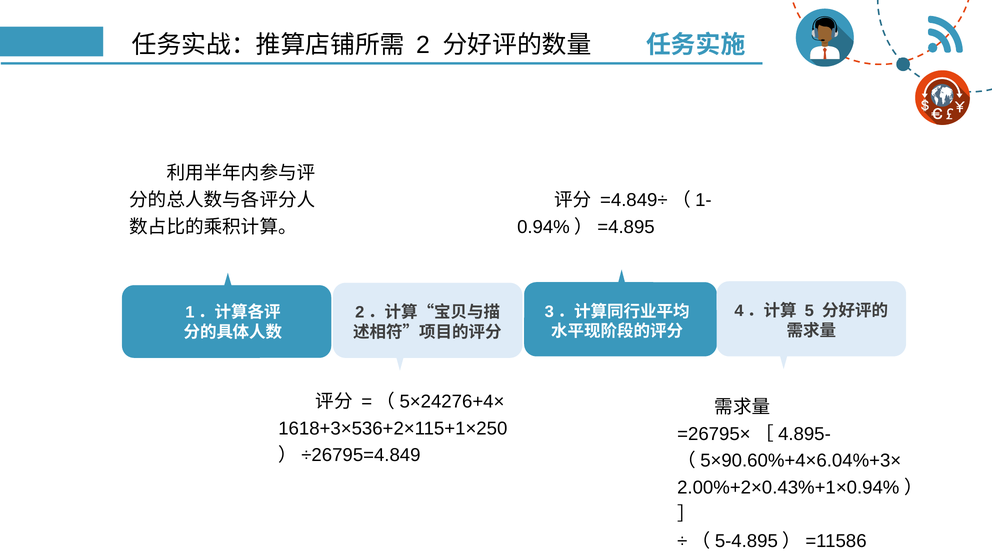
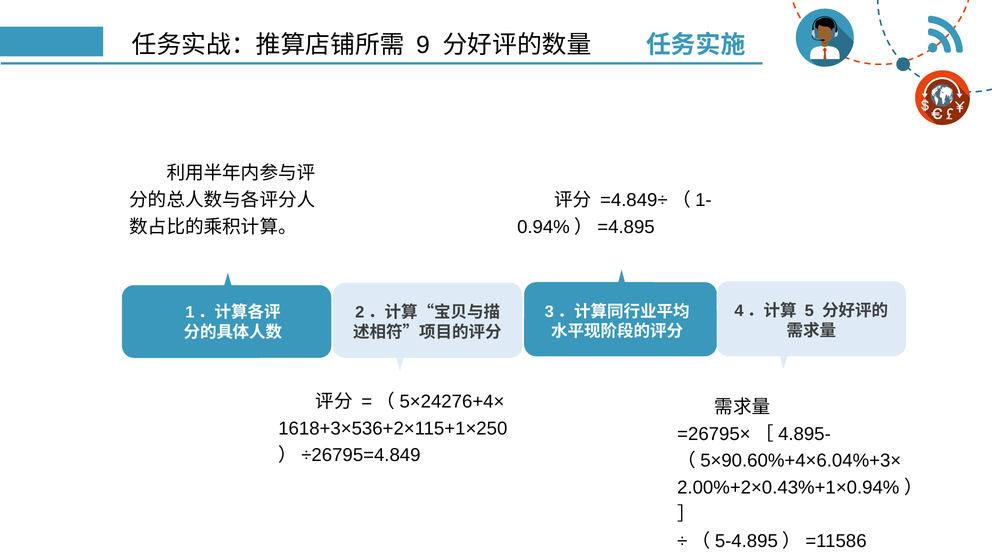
2: 2 -> 9 (423, 45)
